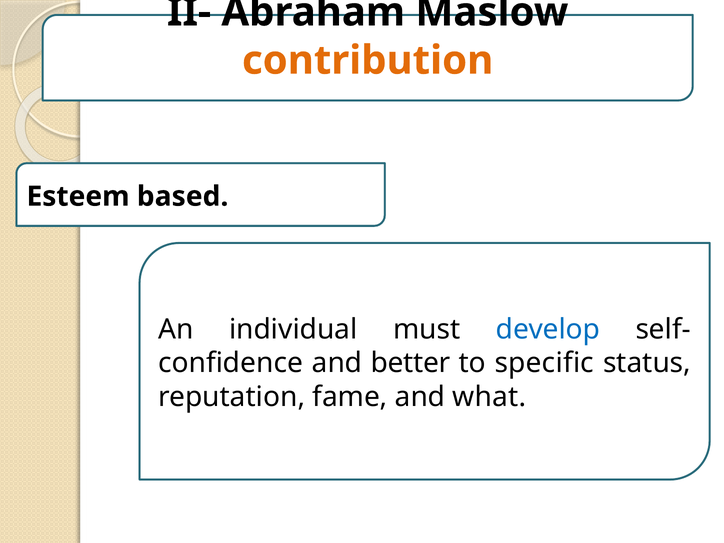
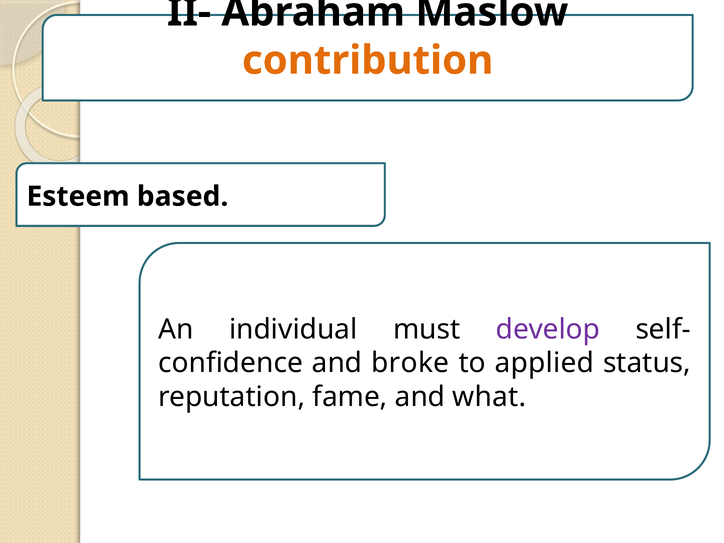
develop colour: blue -> purple (548, 329)
better: better -> broke (410, 363)
specific: specific -> applied (544, 363)
